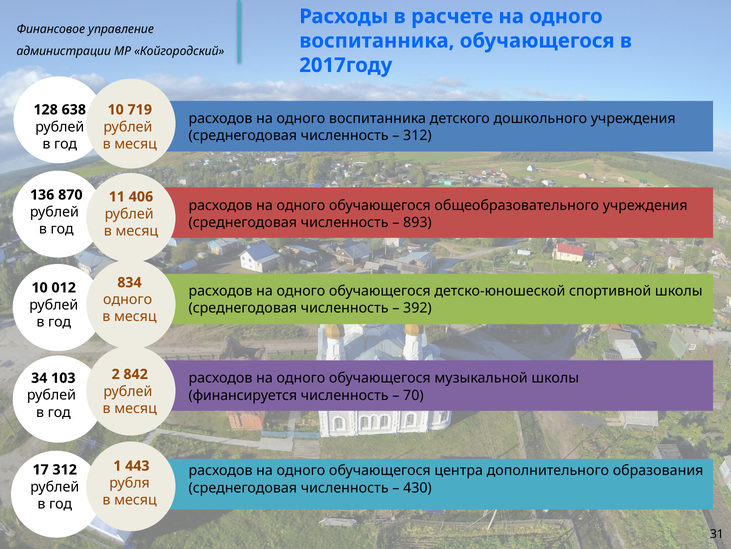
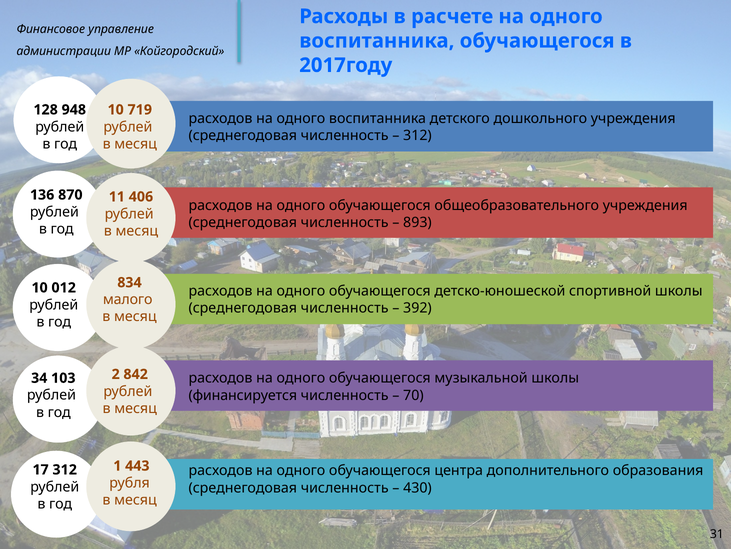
638: 638 -> 948 (74, 110)
одного: одного -> малого (128, 299)
